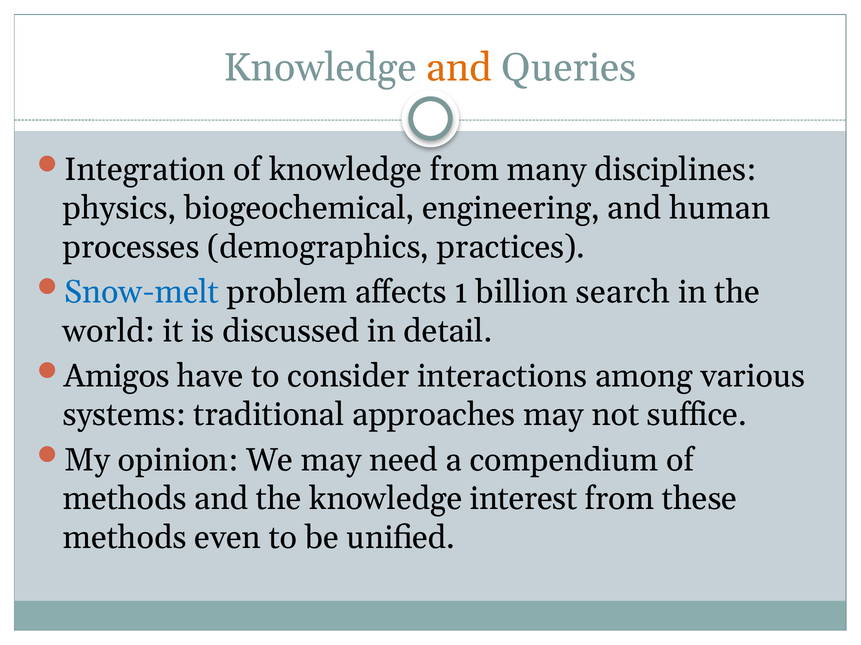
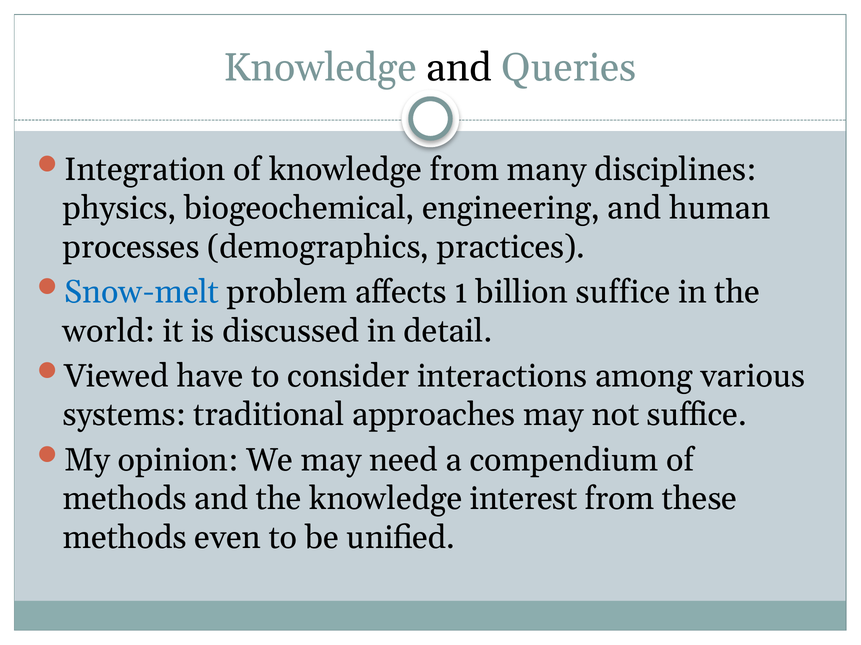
and colour: orange -> black (459, 68)
billion search: search -> suffice (623, 292)
Amigos: Amigos -> Viewed (117, 377)
